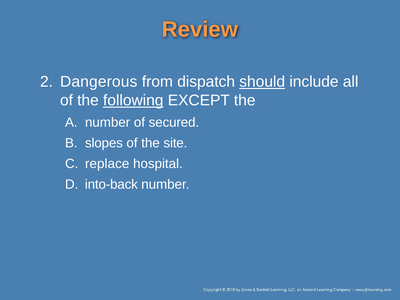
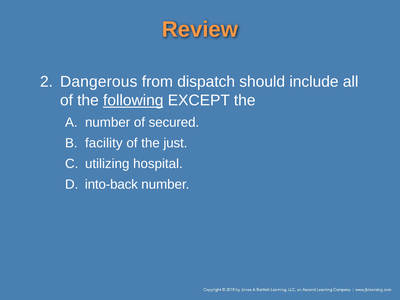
should underline: present -> none (262, 82)
slopes: slopes -> facility (104, 143)
site: site -> just (175, 143)
replace: replace -> utilizing (107, 164)
